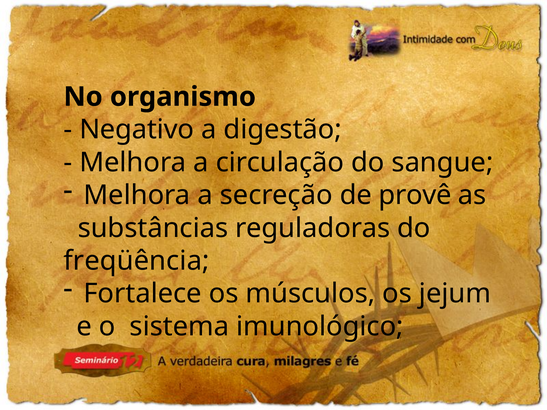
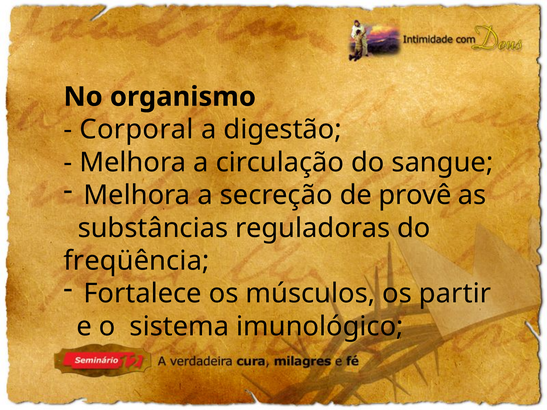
Negativo: Negativo -> Corporal (137, 130)
jejum: jejum -> partir (455, 294)
